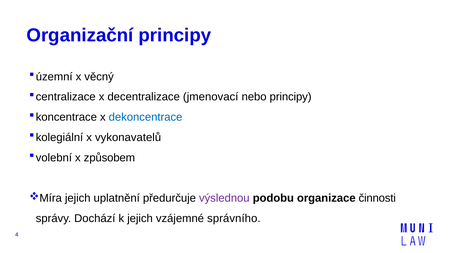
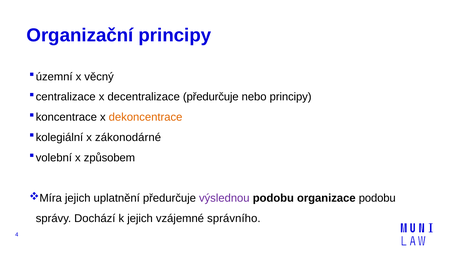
decentralizace jmenovací: jmenovací -> předurčuje (211, 97)
dekoncentrace colour: blue -> orange (146, 117)
vykonavatelů: vykonavatelů -> zákonodárné (128, 137)
organizace činnosti: činnosti -> podobu (377, 198)
